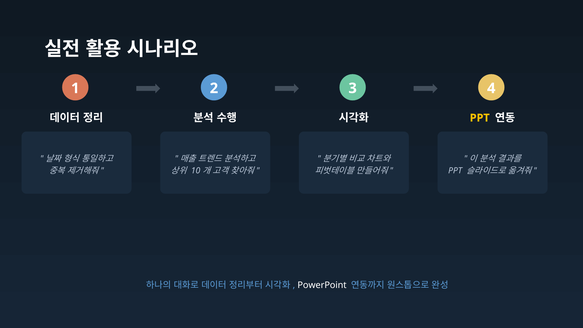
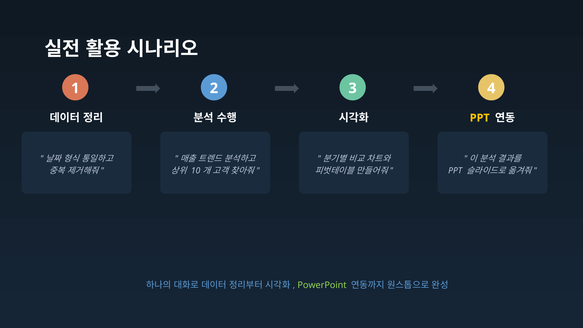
PowerPoint colour: white -> light green (322, 285)
